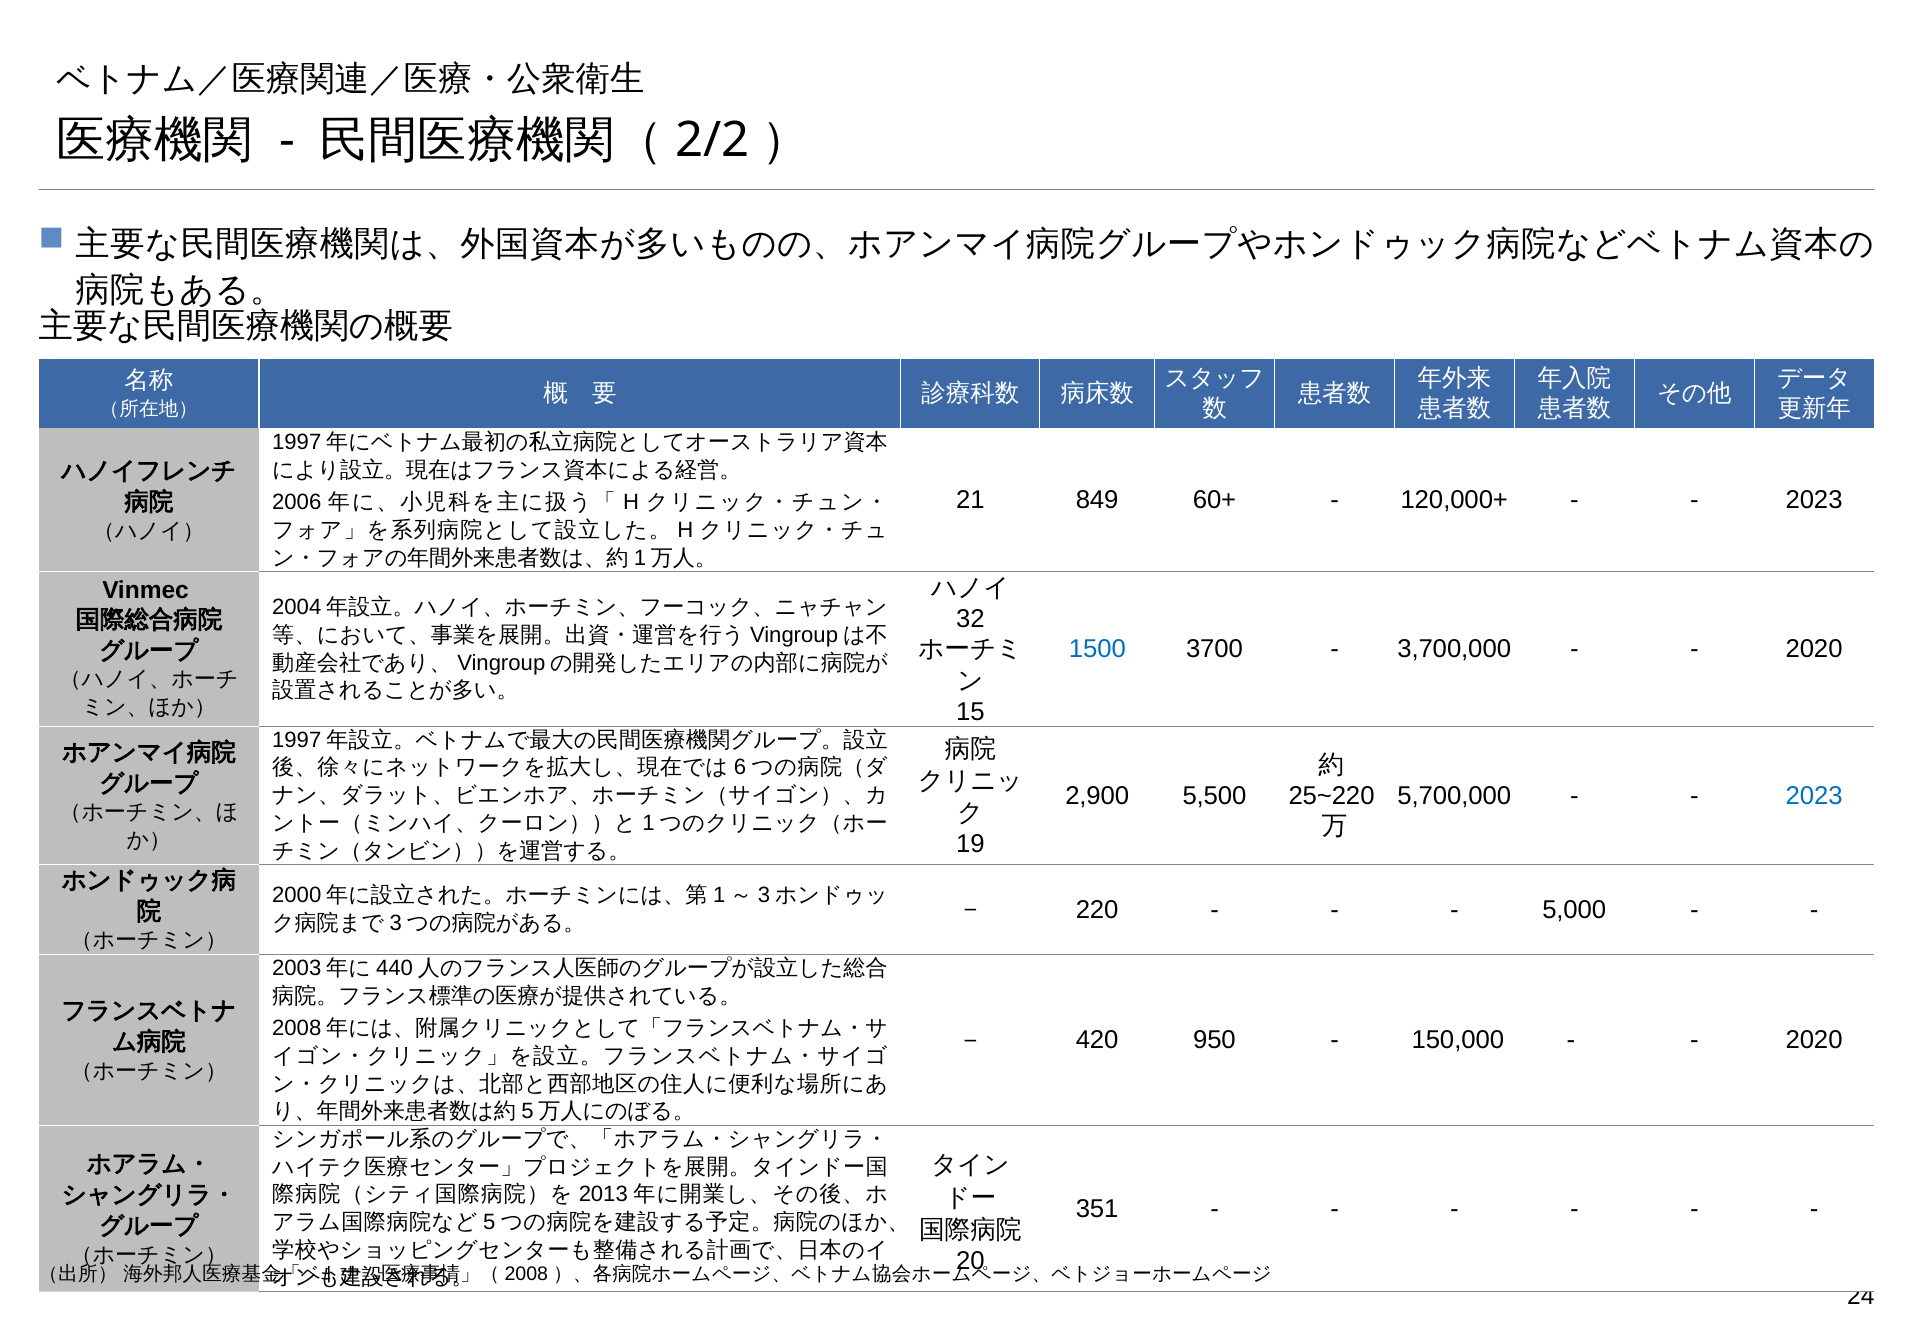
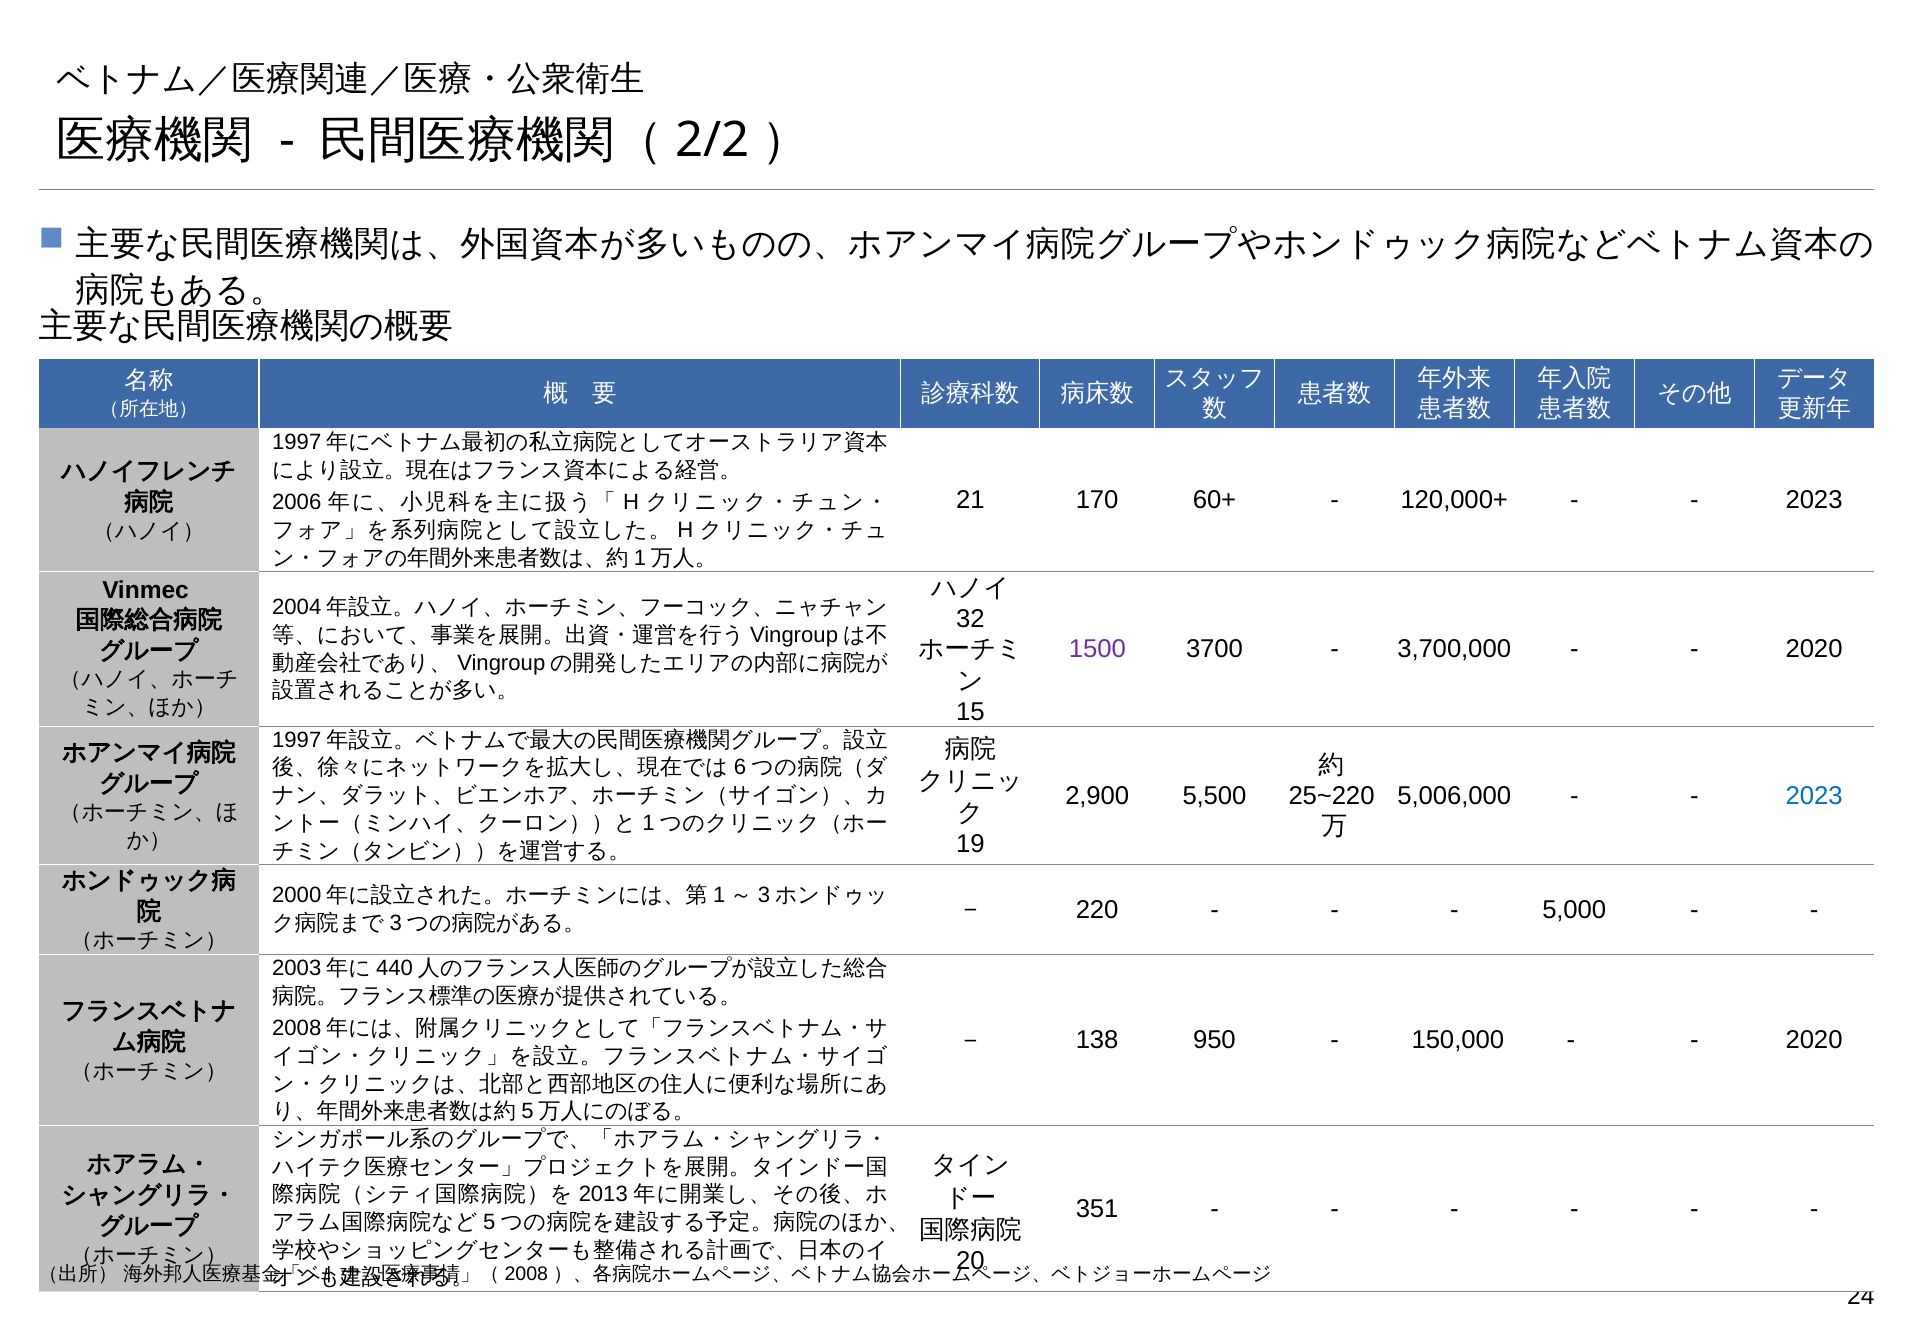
849: 849 -> 170 (1097, 500)
1500 colour: blue -> purple (1097, 649)
5,700,000: 5,700,000 -> 5,006,000 (1454, 795)
420: 420 -> 138 (1097, 1040)
